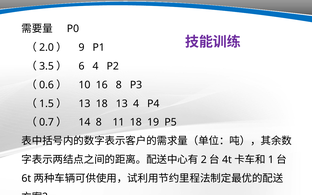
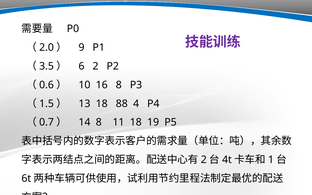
6 4: 4 -> 2 (96, 66)
18 13: 13 -> 88 (122, 104)
